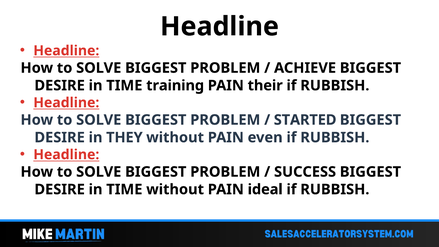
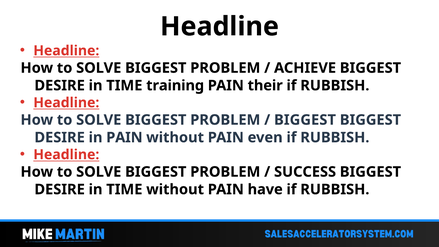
STARTED: STARTED -> BIGGEST (305, 120)
in THEY: THEY -> PAIN (124, 137)
ideal: ideal -> have (265, 189)
